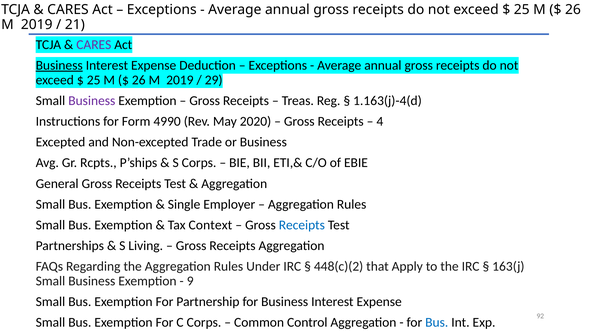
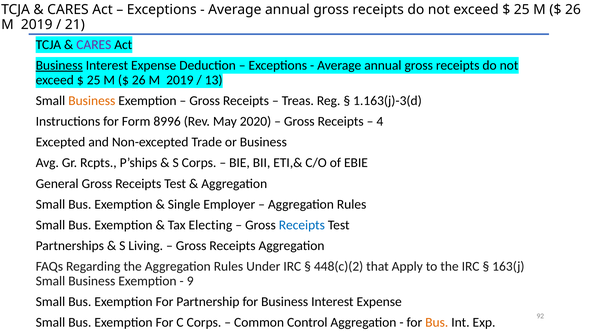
29: 29 -> 13 (214, 80)
Business colour: purple -> orange (92, 101)
1.163(j)-4(d: 1.163(j)-4(d -> 1.163(j)-3(d (387, 101)
4990: 4990 -> 8996 (167, 122)
Context: Context -> Electing (210, 225)
Bus colour: blue -> orange (437, 323)
